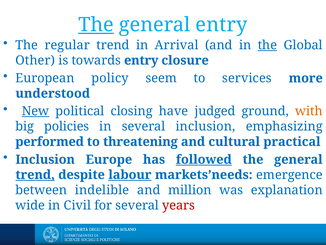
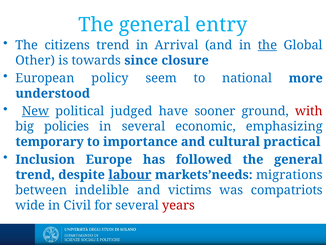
The underline: present -> none (96, 25)
regular: regular -> citizens (67, 45)
towards entry: entry -> since (141, 60)
services: services -> national (247, 78)
closing: closing -> judged (132, 111)
judged: judged -> sooner (215, 111)
with colour: orange -> red (309, 111)
several inclusion: inclusion -> economic (206, 126)
performed: performed -> temporary (50, 141)
threatening: threatening -> importance (140, 141)
followed underline: present -> none (204, 159)
trend underline: present -> none (35, 174)
emergence: emergence -> migrations (289, 174)
million: million -> victims (190, 190)
explanation: explanation -> compatriots (287, 190)
